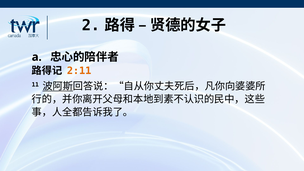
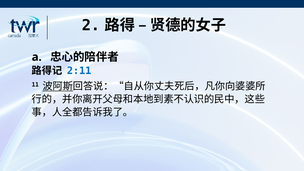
2:11 colour: orange -> blue (79, 71)
